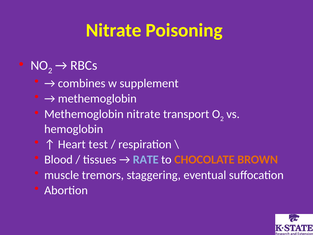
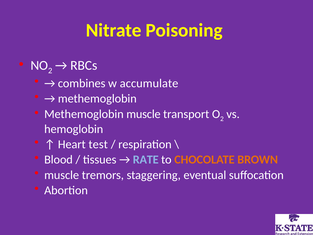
supplement: supplement -> accumulate (149, 83)
Methemoglobin nitrate: nitrate -> muscle (143, 114)
